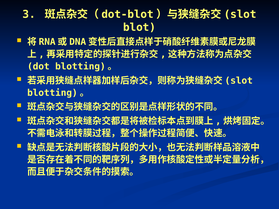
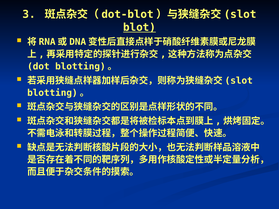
blot underline: none -> present (140, 27)
